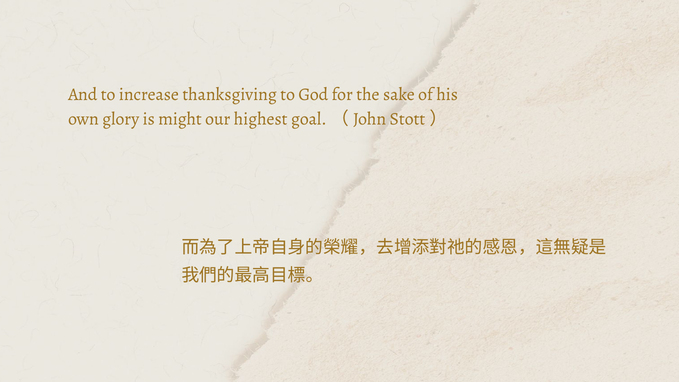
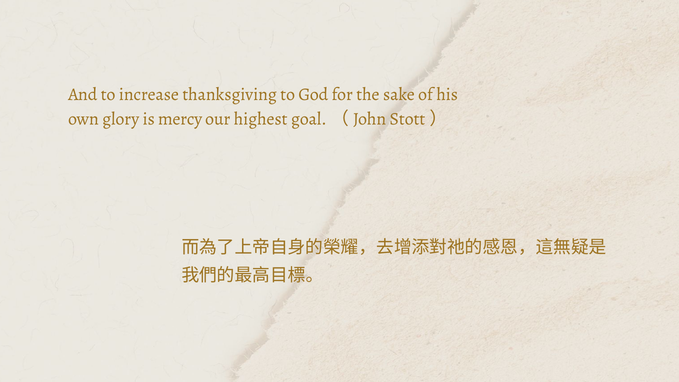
might: might -> mercy (180, 119)
